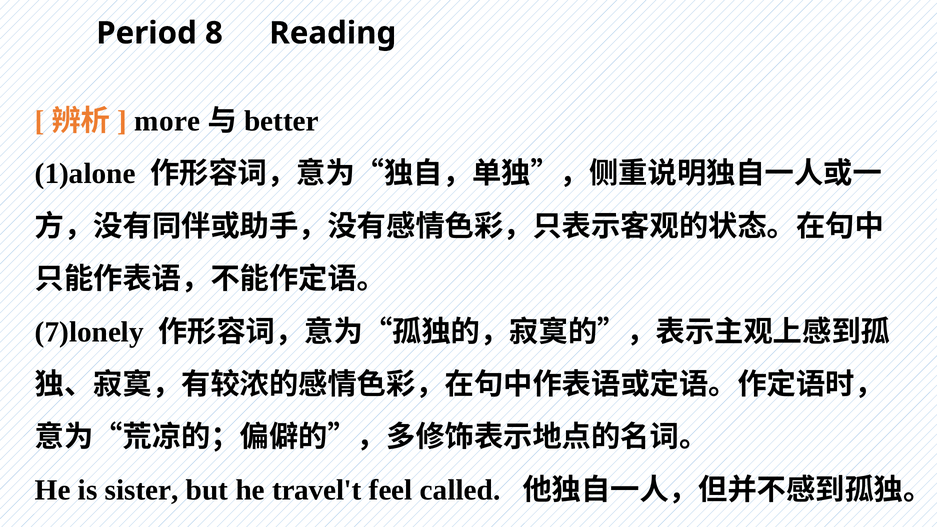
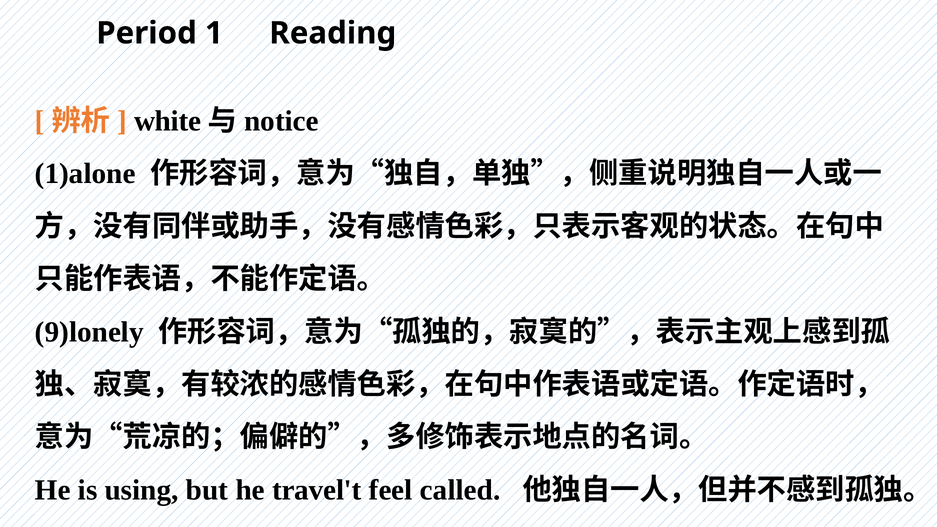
8: 8 -> 1 (214, 33)
more: more -> white (168, 121)
better: better -> notice (282, 121)
7)lonely: 7)lonely -> 9)lonely (89, 332)
sister: sister -> using (142, 490)
